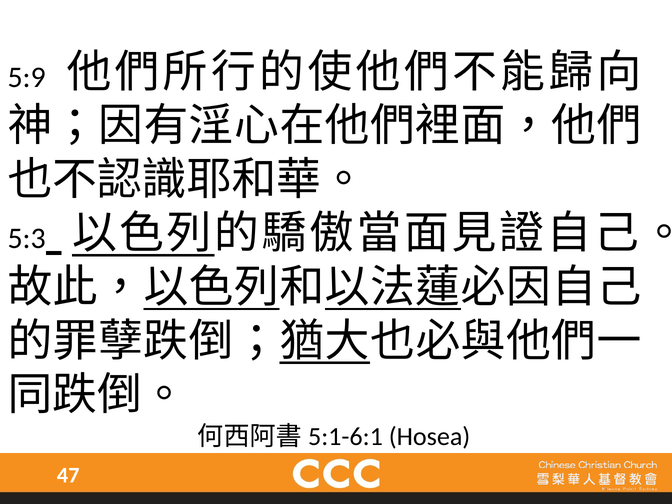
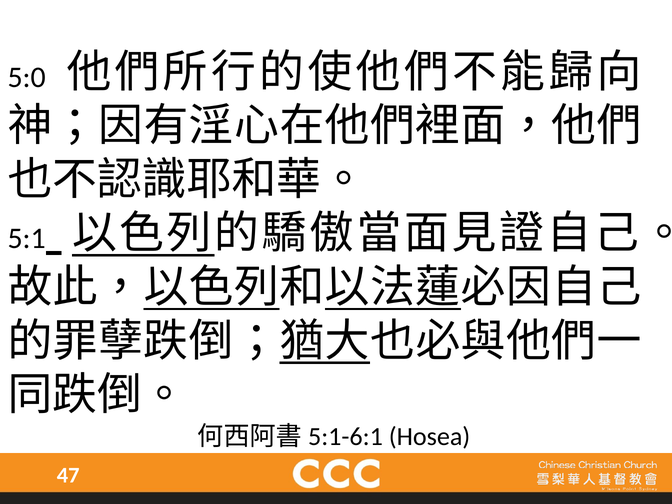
5:9: 5:9 -> 5:0 (27, 77)
5:3: 5:3 -> 5:1 (27, 239)
